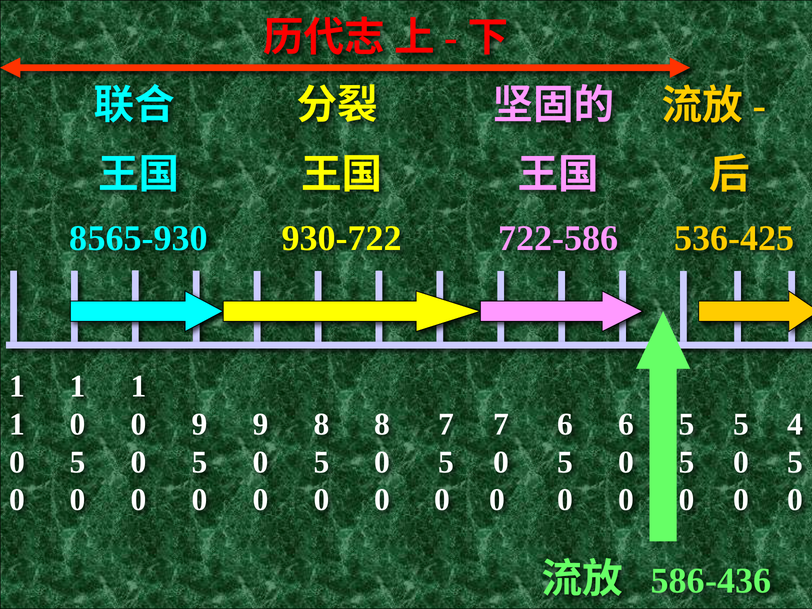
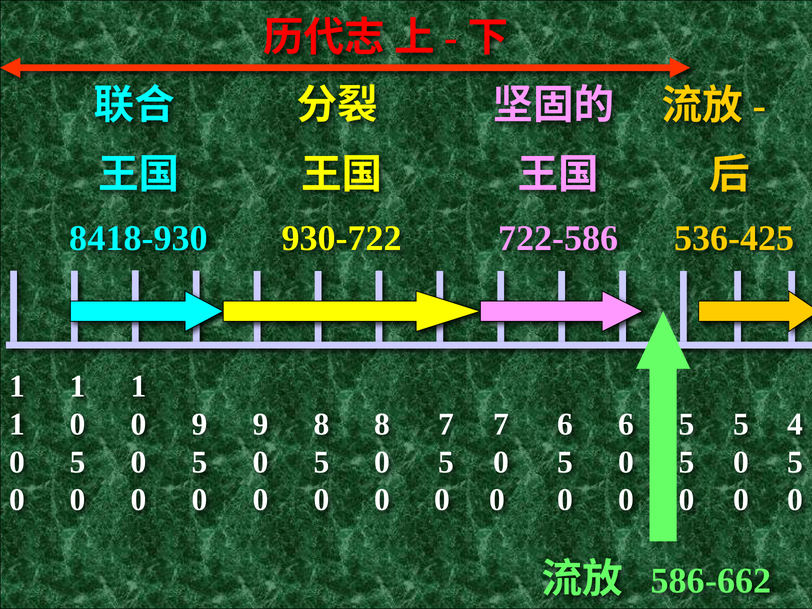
8565-930: 8565-930 -> 8418-930 (139, 238)
586-436: 586-436 -> 586-662 (711, 581)
